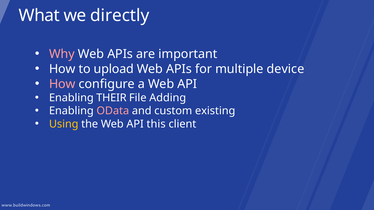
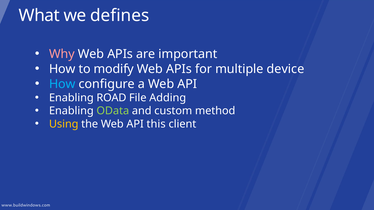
directly: directly -> defines (120, 15)
upload: upload -> modify (114, 69)
How colour: pink -> light blue (62, 84)
THEIR: THEIR -> ROAD (111, 98)
OData colour: pink -> light green (113, 111)
existing: existing -> method (215, 111)
